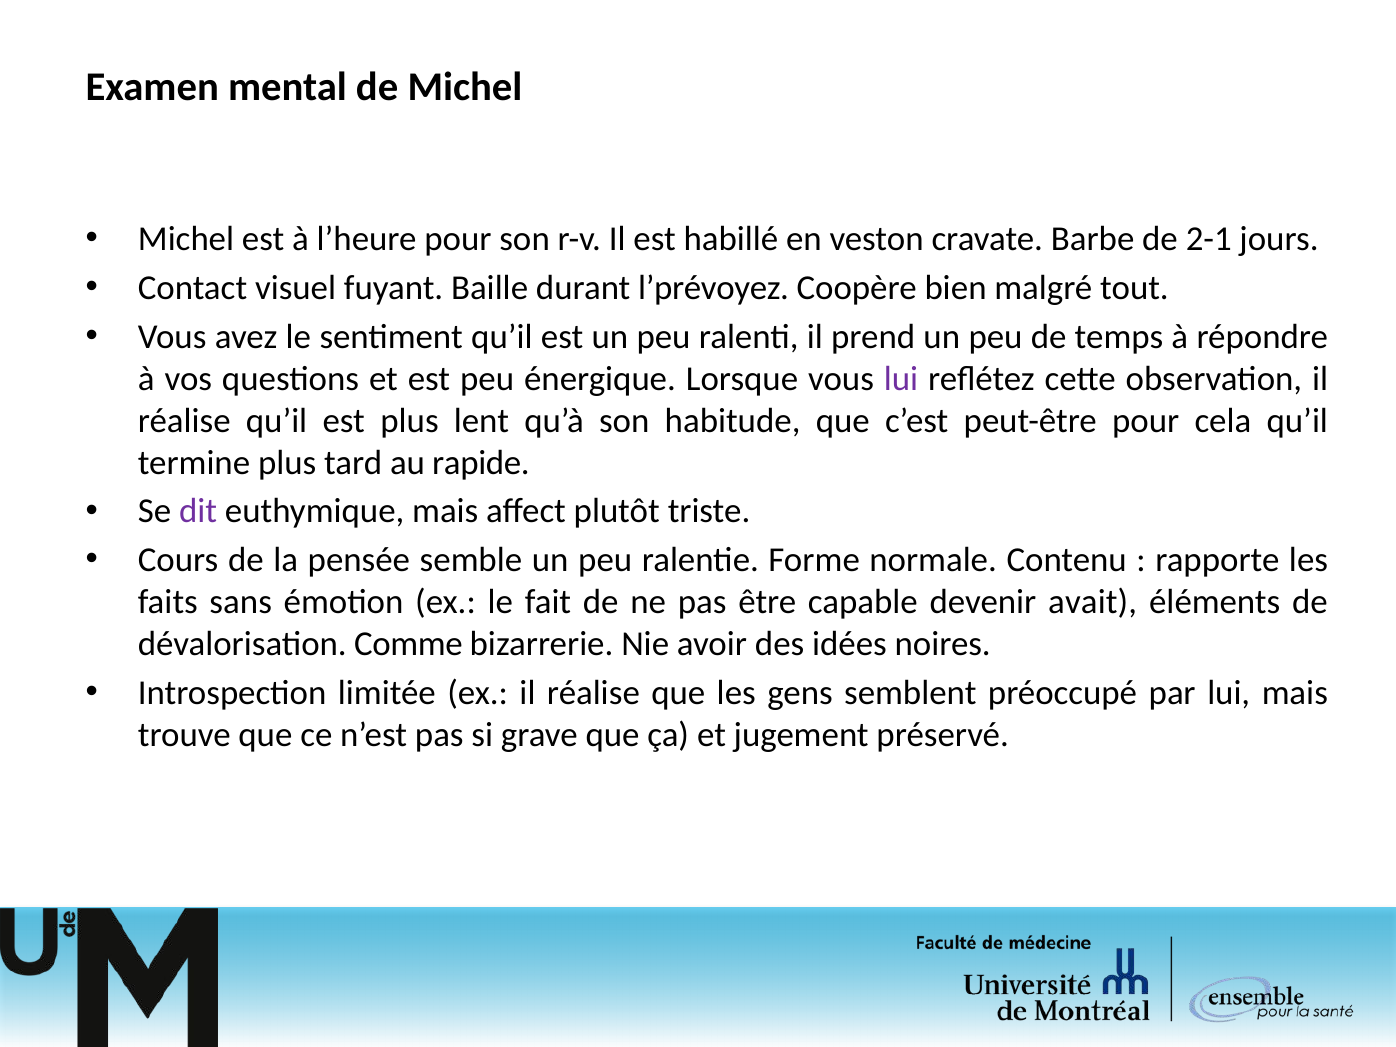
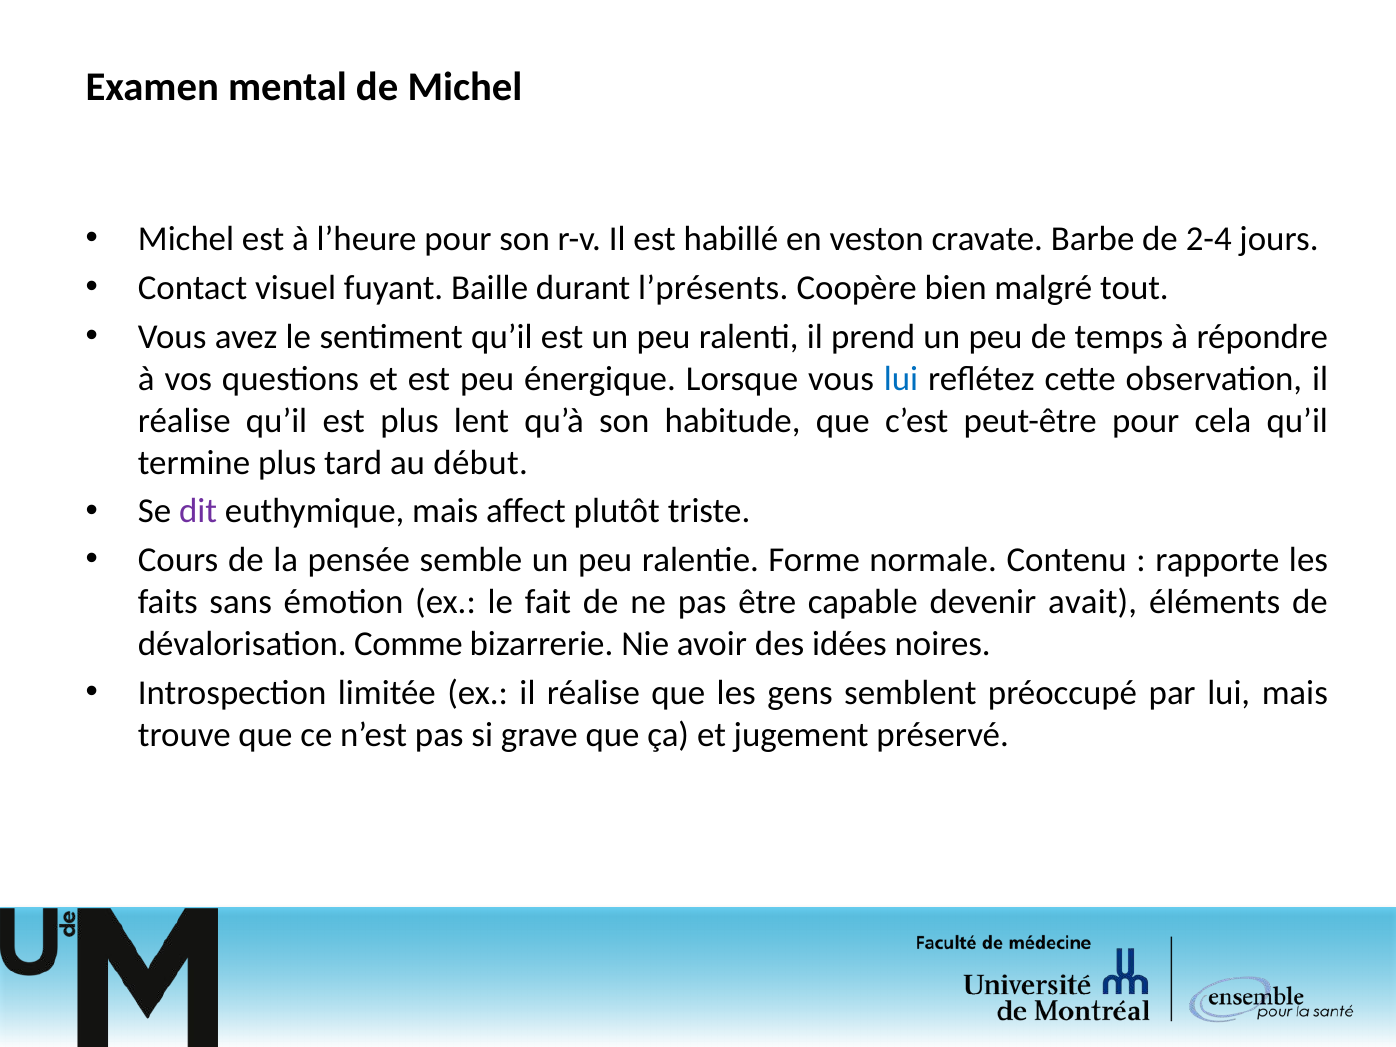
2-1: 2-1 -> 2-4 (1209, 239)
l’prévoyez: l’prévoyez -> l’présents (713, 288)
lui colour: purple -> blue (901, 379)
rapide: rapide -> début (481, 463)
